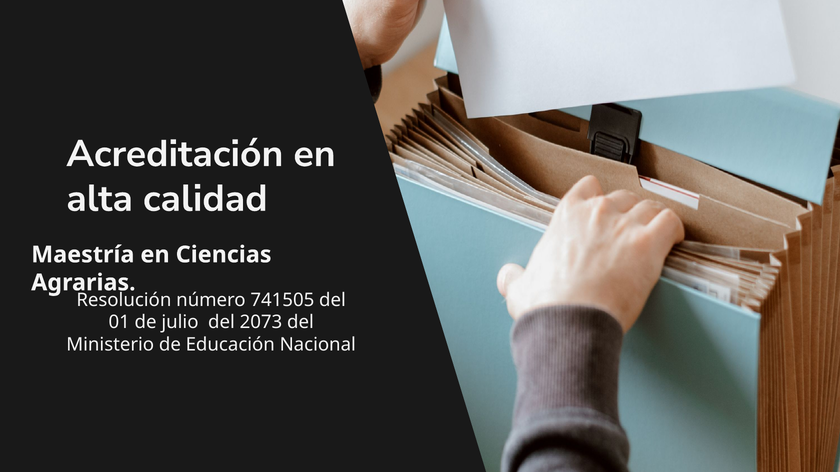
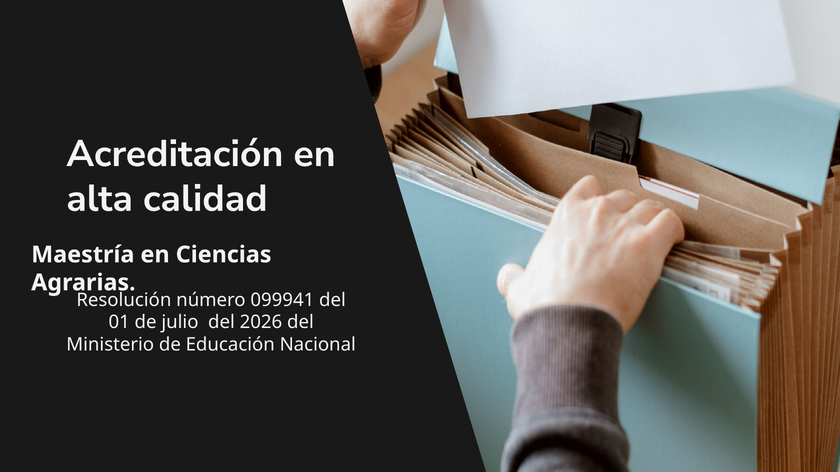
741505: 741505 -> 099941 (282, 300)
2073: 2073 -> 2026 (261, 323)
